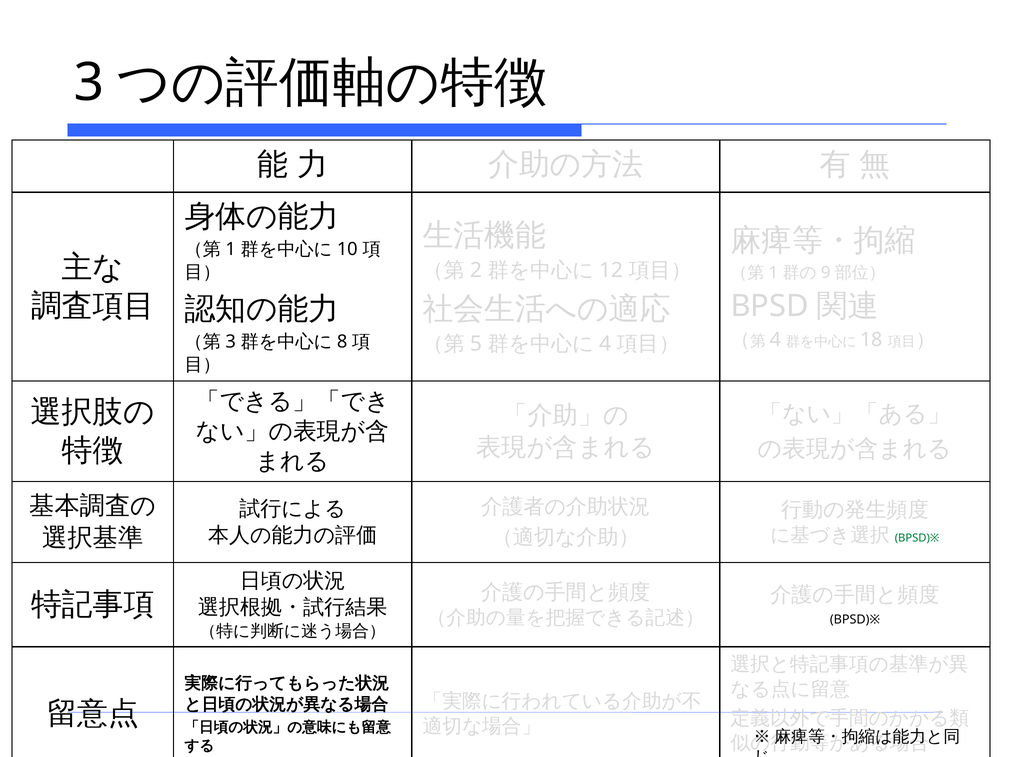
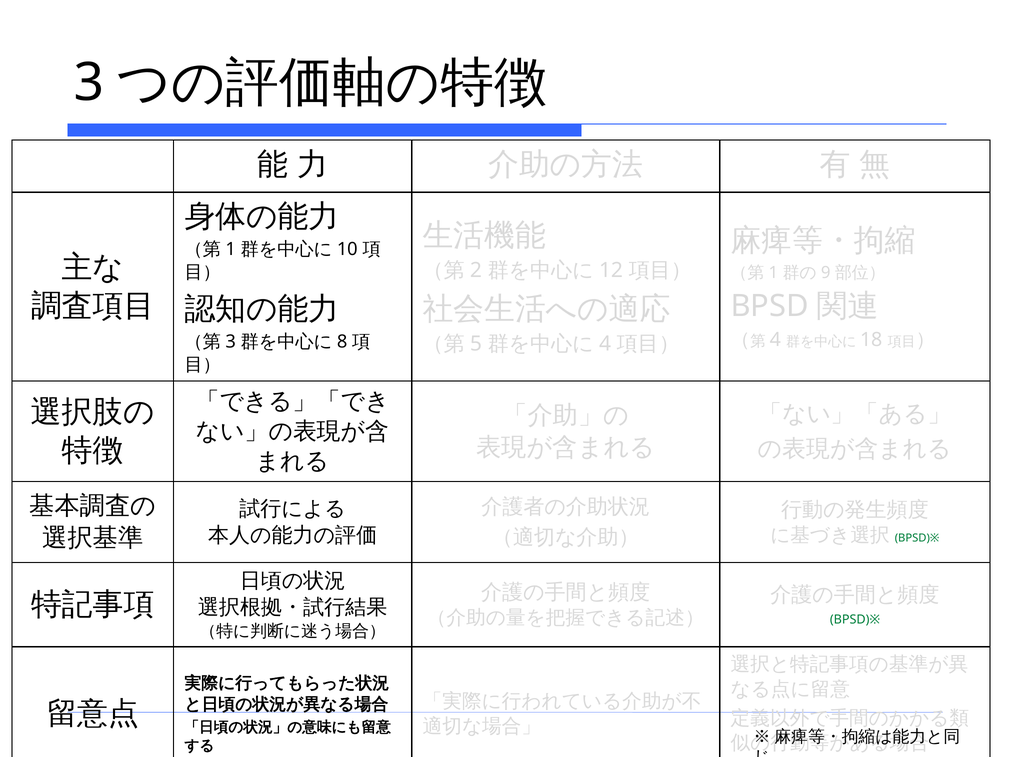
BPSD)※ colour: black -> green (855, 620)
